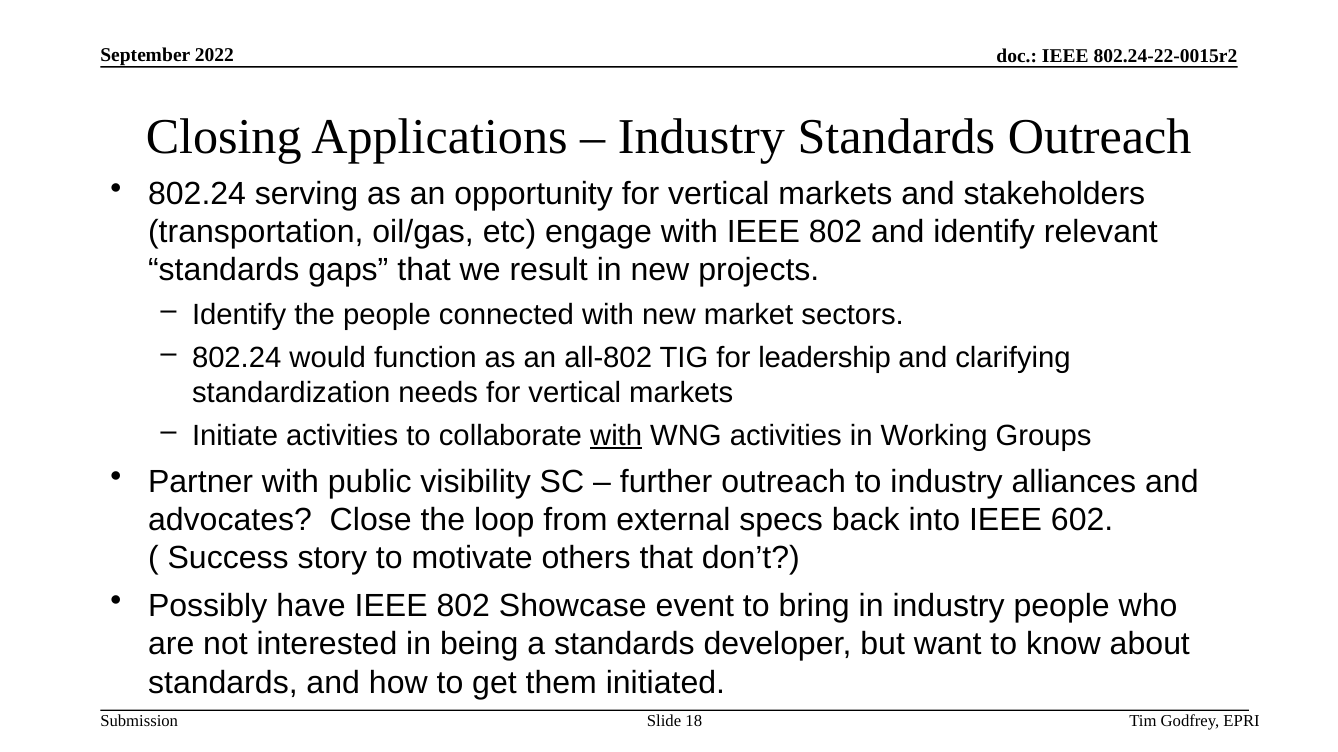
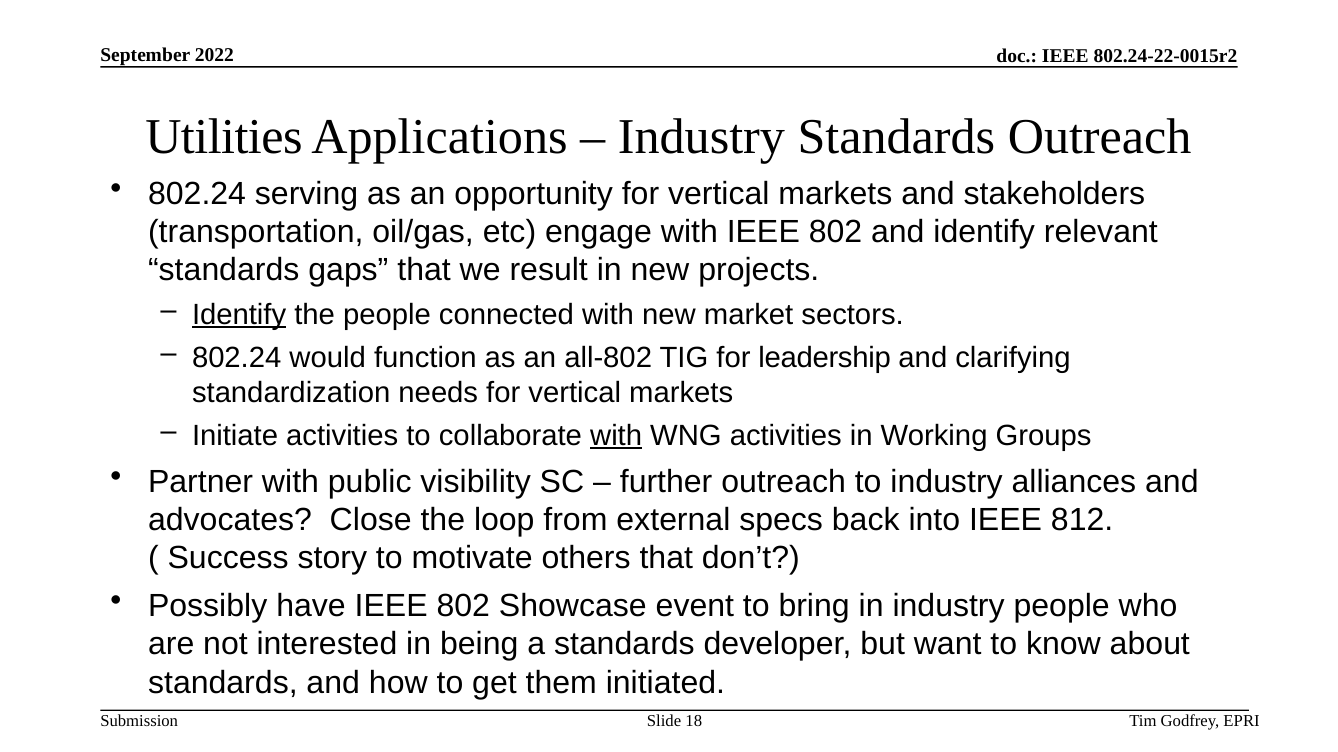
Closing: Closing -> Utilities (224, 137)
Identify underline: none -> present (239, 315)
602: 602 -> 812 (1082, 520)
